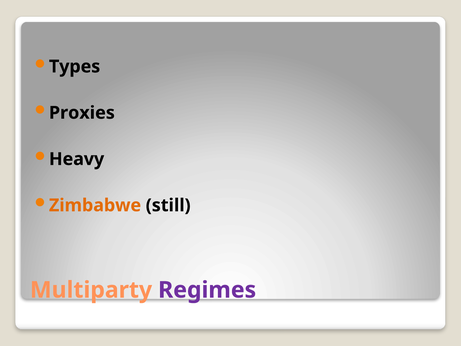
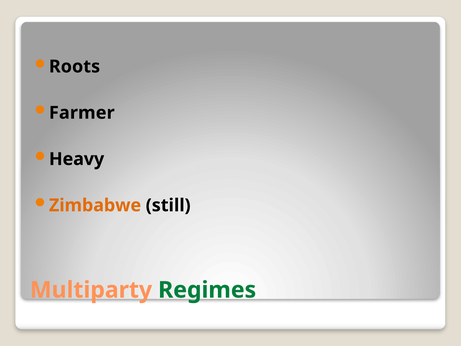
Types: Types -> Roots (75, 66)
Proxies: Proxies -> Farmer (82, 113)
Regimes colour: purple -> green (207, 290)
